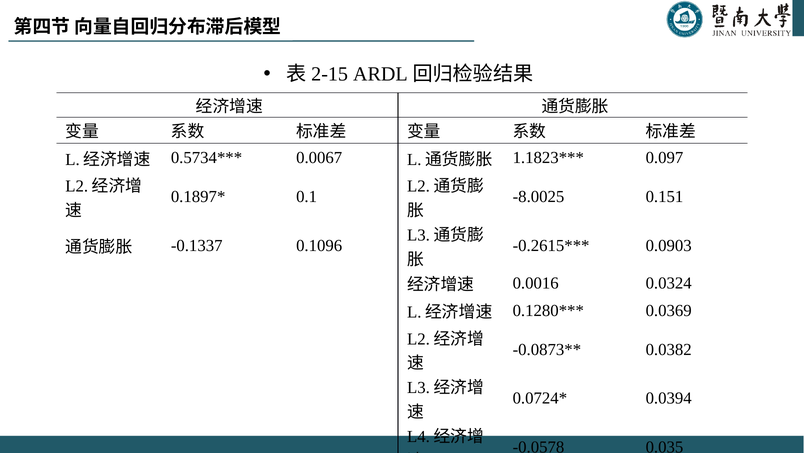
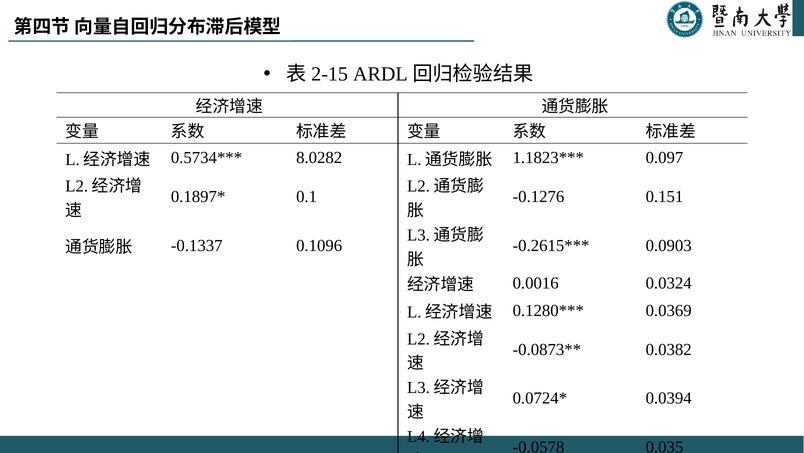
0.0067: 0.0067 -> 8.0282 (319, 158)
-8.0025: -8.0025 -> -0.1276 (539, 197)
